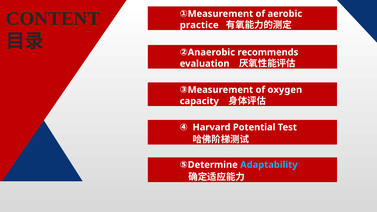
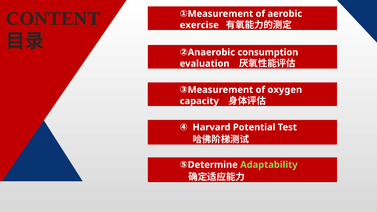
practice: practice -> exercise (199, 25)
recommends: recommends -> consumption (268, 52)
Adaptability colour: light blue -> light green (269, 165)
